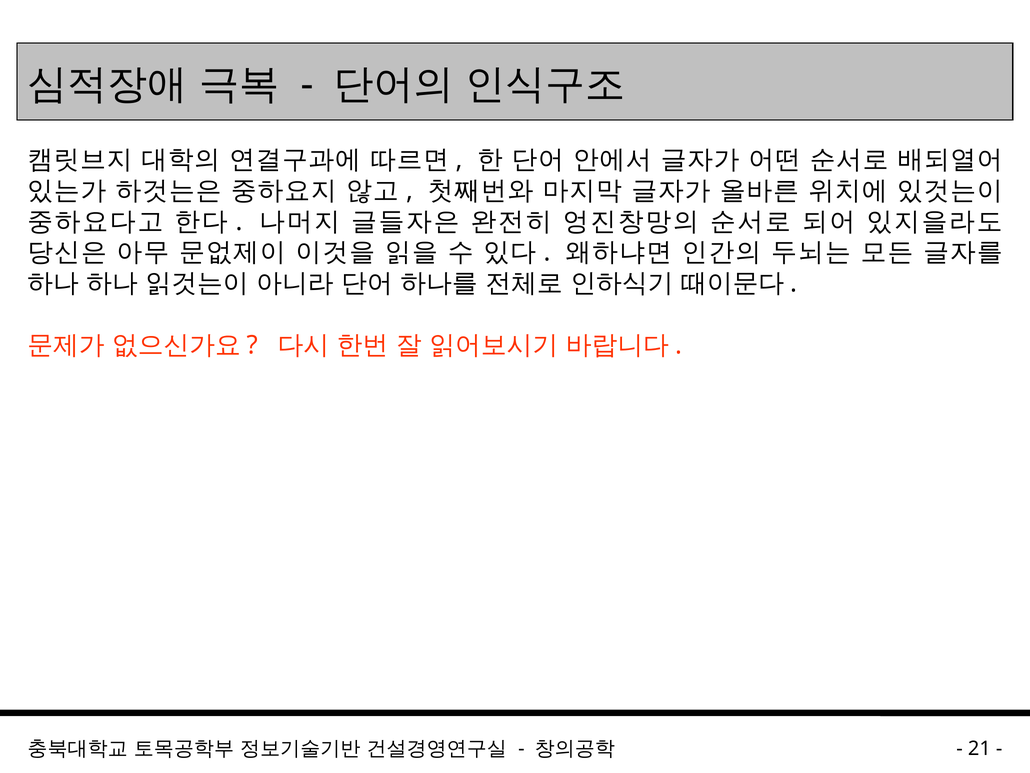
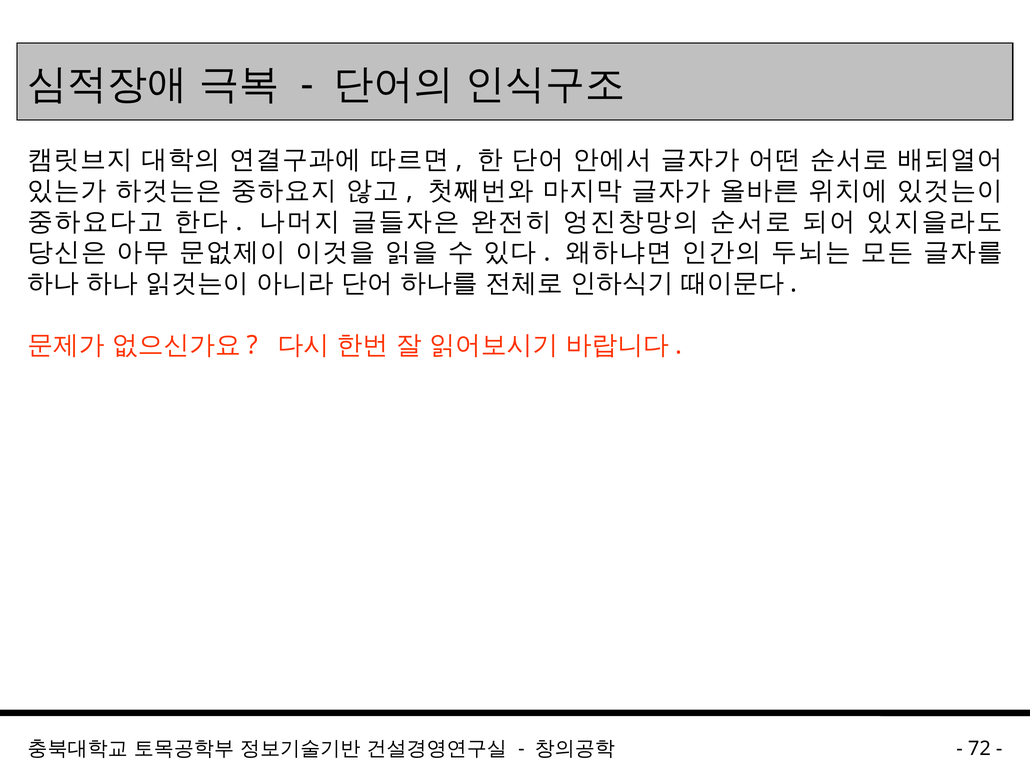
21: 21 -> 72 (979, 748)
